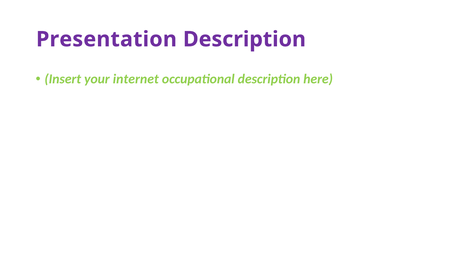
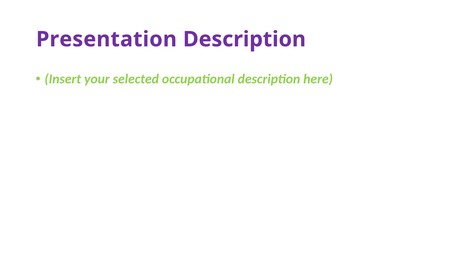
internet: internet -> selected (136, 79)
